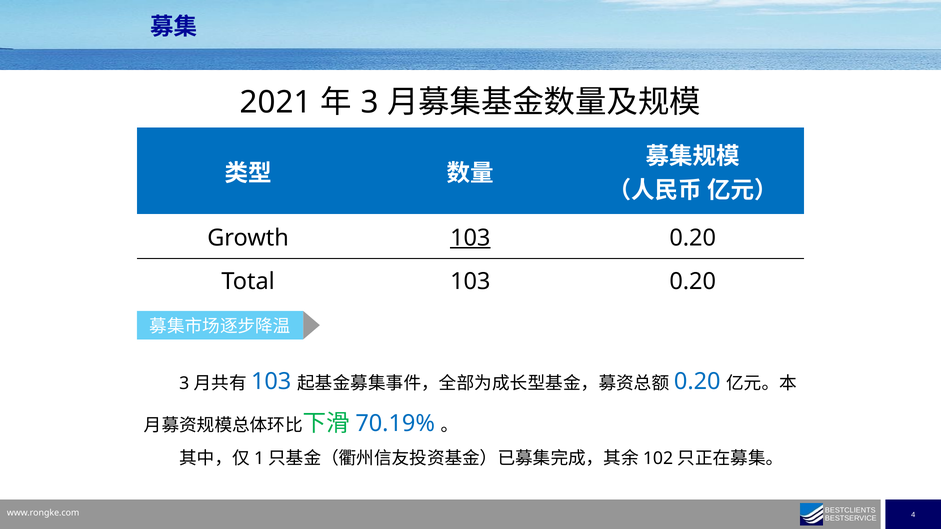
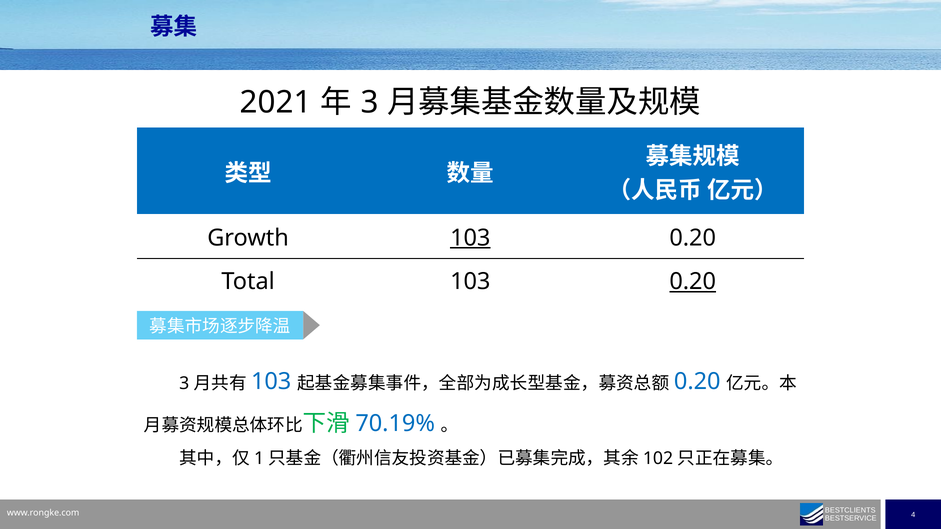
0.20 underline: none -> present (693, 282)
